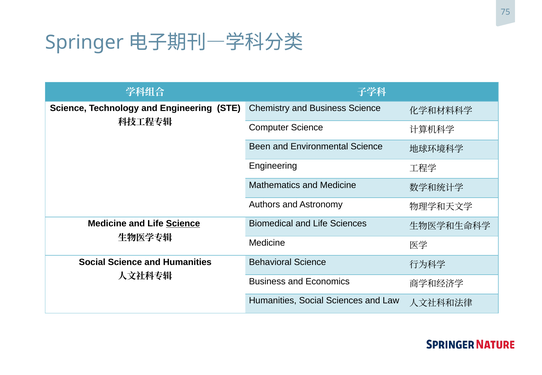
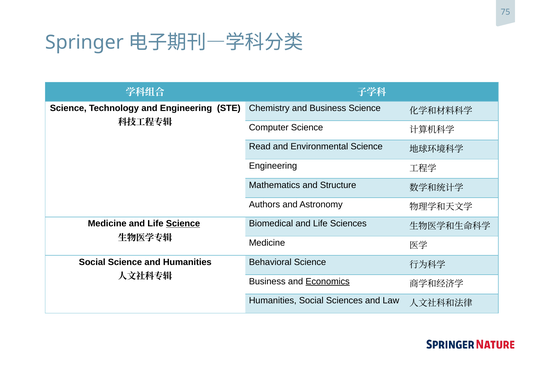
Been: Been -> Read (260, 147)
and Medicine: Medicine -> Structure (338, 185)
Economics underline: none -> present (328, 282)
